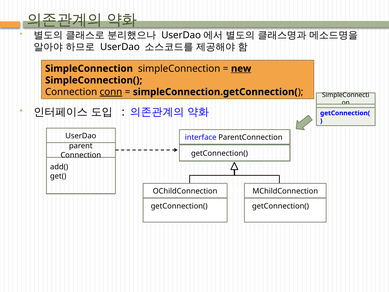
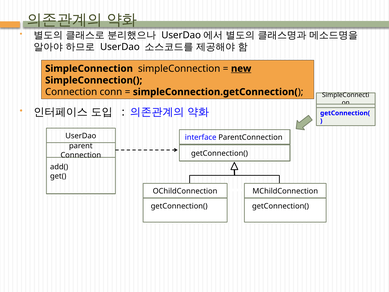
conn underline: present -> none (111, 92)
